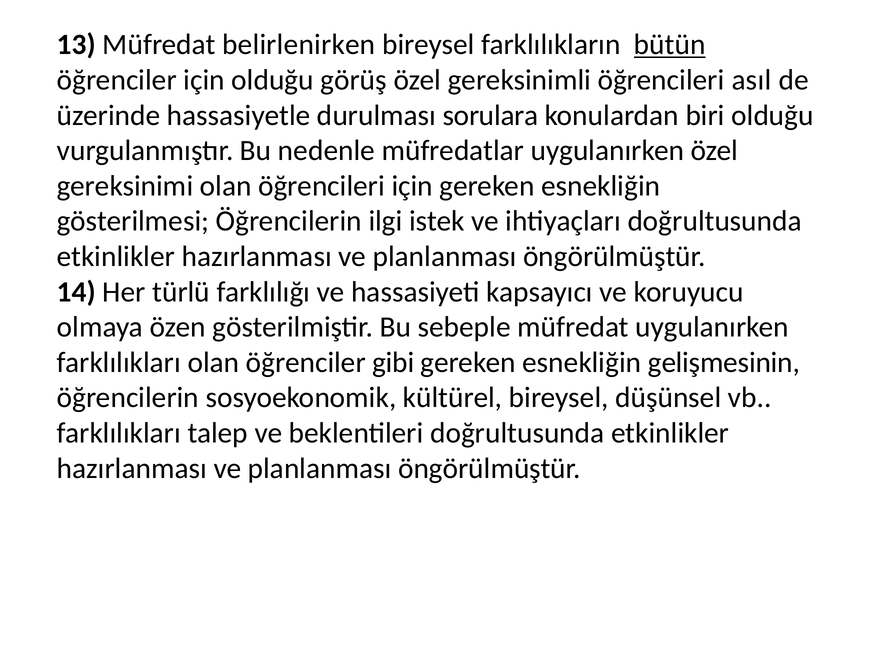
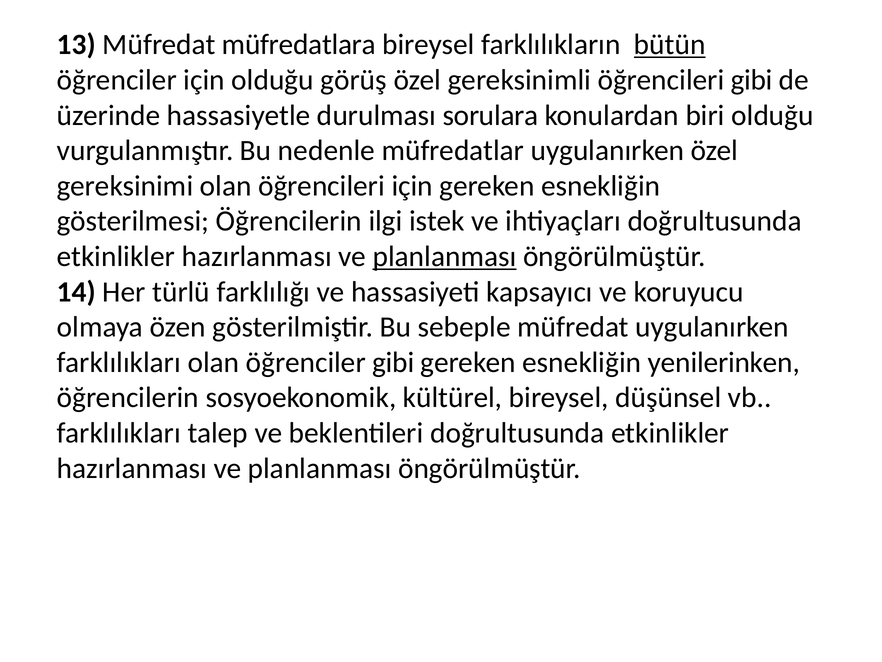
belirlenirken: belirlenirken -> müfredatlara (299, 45)
öğrencileri asıl: asıl -> gibi (752, 80)
planlanması underline: none -> present (445, 256)
gelişmesinin: gelişmesinin -> yenilerinken (724, 362)
